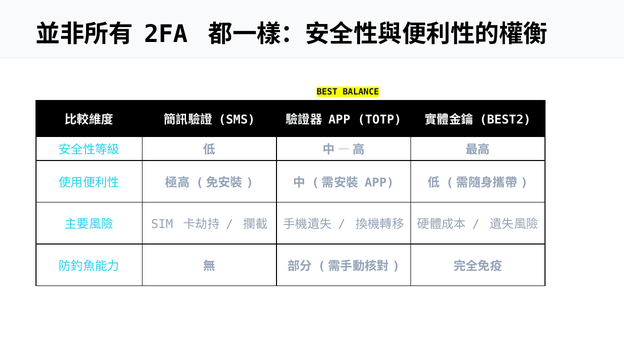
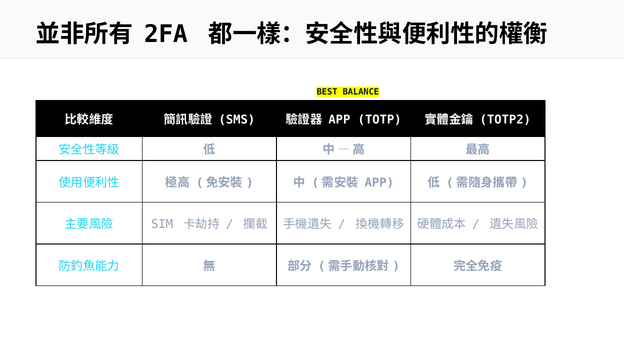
BEST2: BEST2 -> TOTP2 (505, 120)
